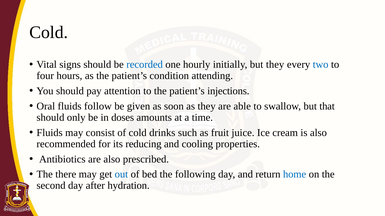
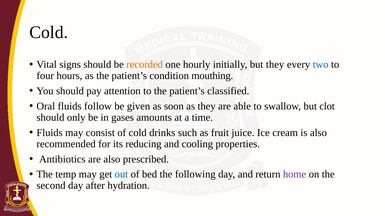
recorded colour: blue -> orange (145, 65)
attending: attending -> mouthing (212, 76)
injections: injections -> classified (228, 91)
that: that -> clot (327, 106)
doses: doses -> gases (123, 118)
there: there -> temp (66, 175)
home colour: blue -> purple (295, 175)
